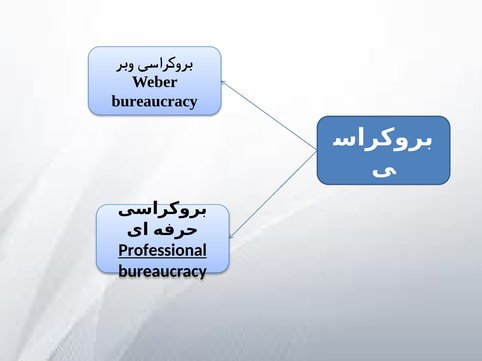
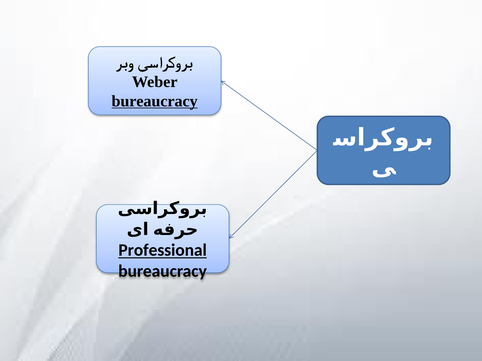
bureaucracy underline: none -> present (155, 101)
